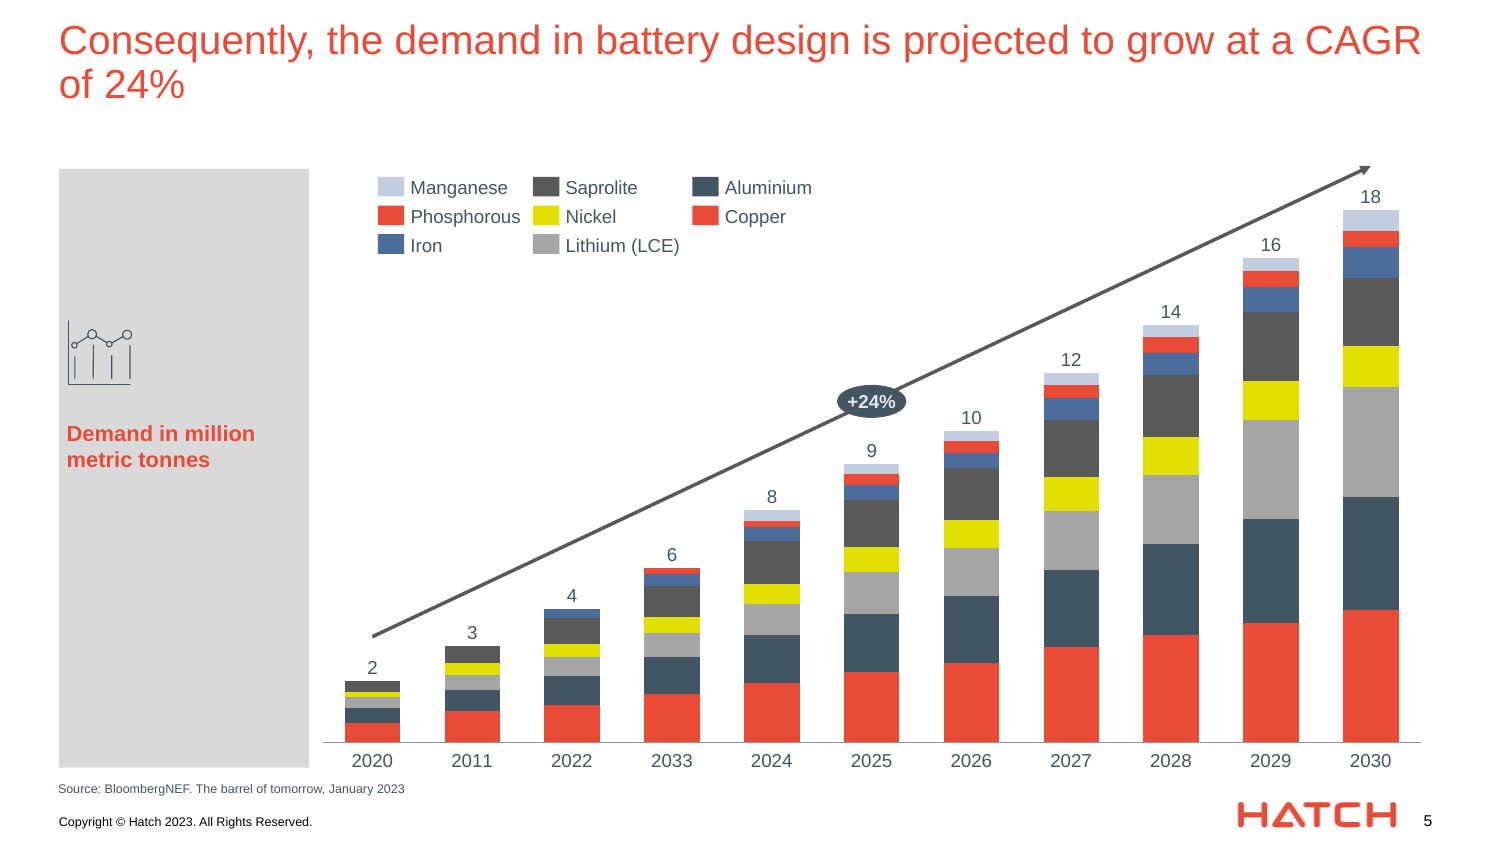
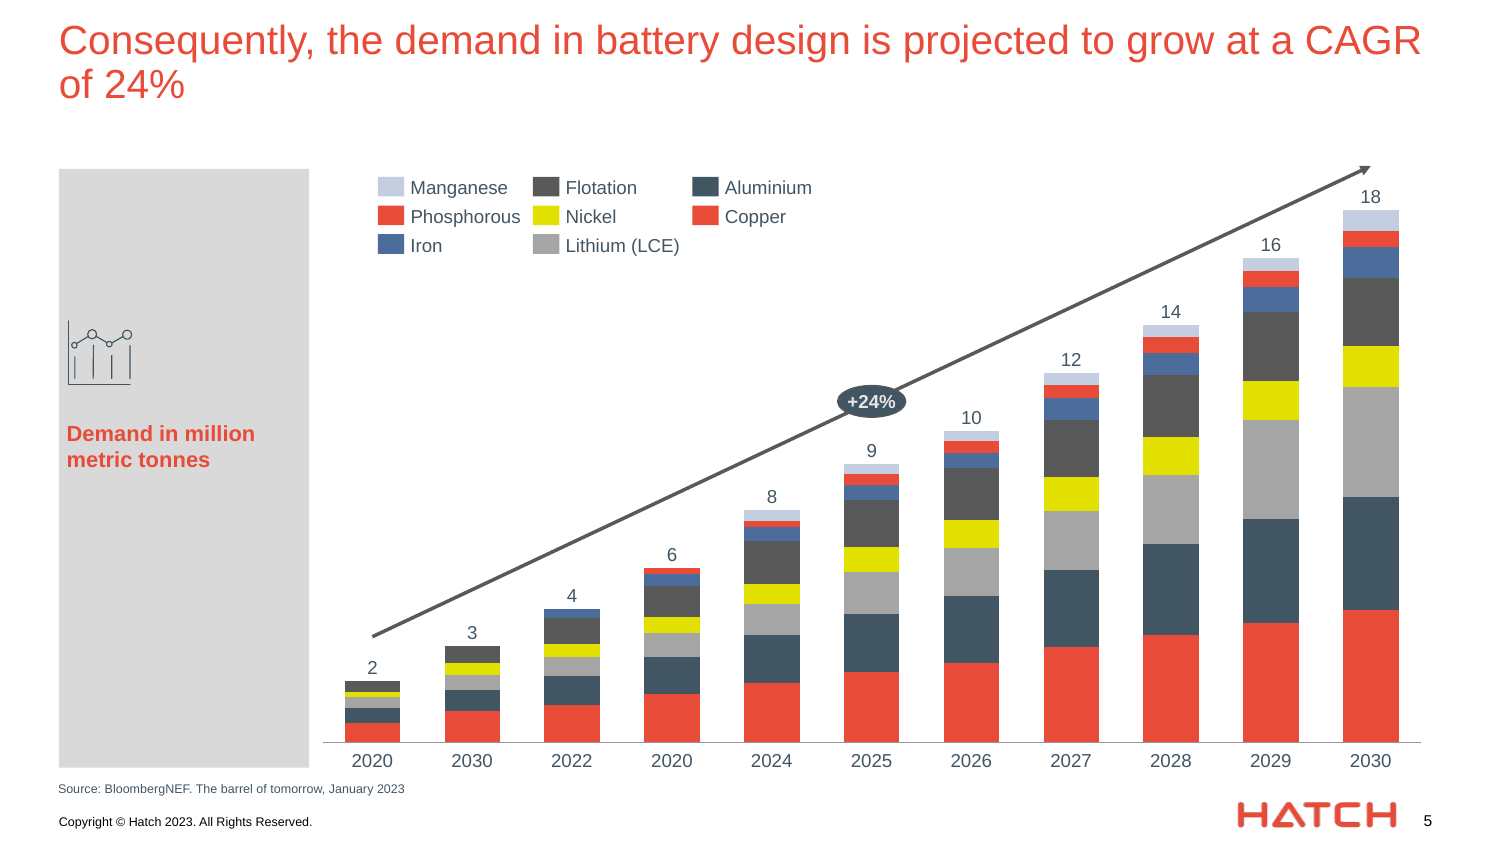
Saprolite: Saprolite -> Flotation (601, 189)
2020 2011: 2011 -> 2030 (472, 761)
2022 2033: 2033 -> 2020 (672, 761)
